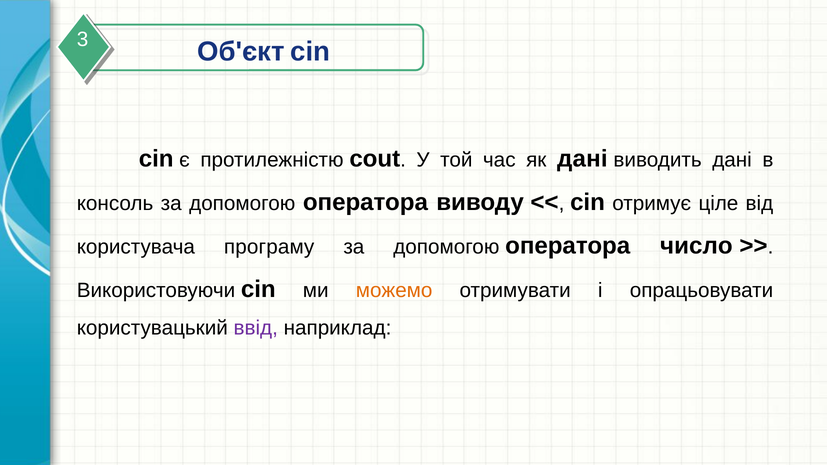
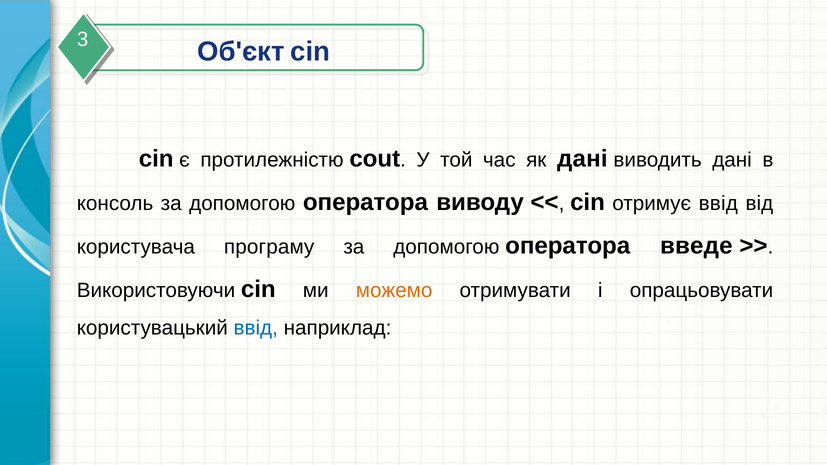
отримує ціле: ціле -> ввід (718, 203)
число: число -> введе (696, 246)
ввід colour: purple -> blue (256, 328)
